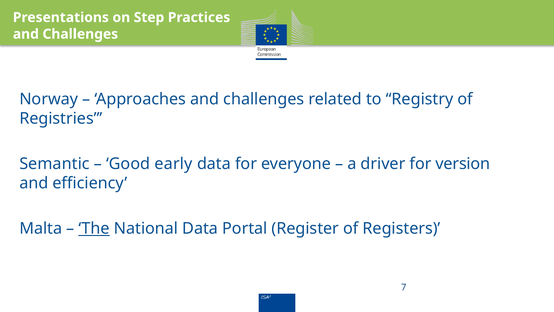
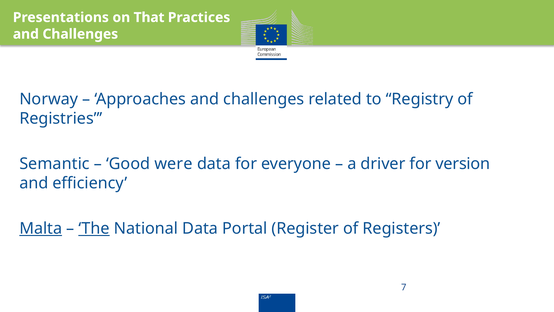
Step: Step -> That (149, 17)
early: early -> were (173, 164)
Malta underline: none -> present (41, 228)
